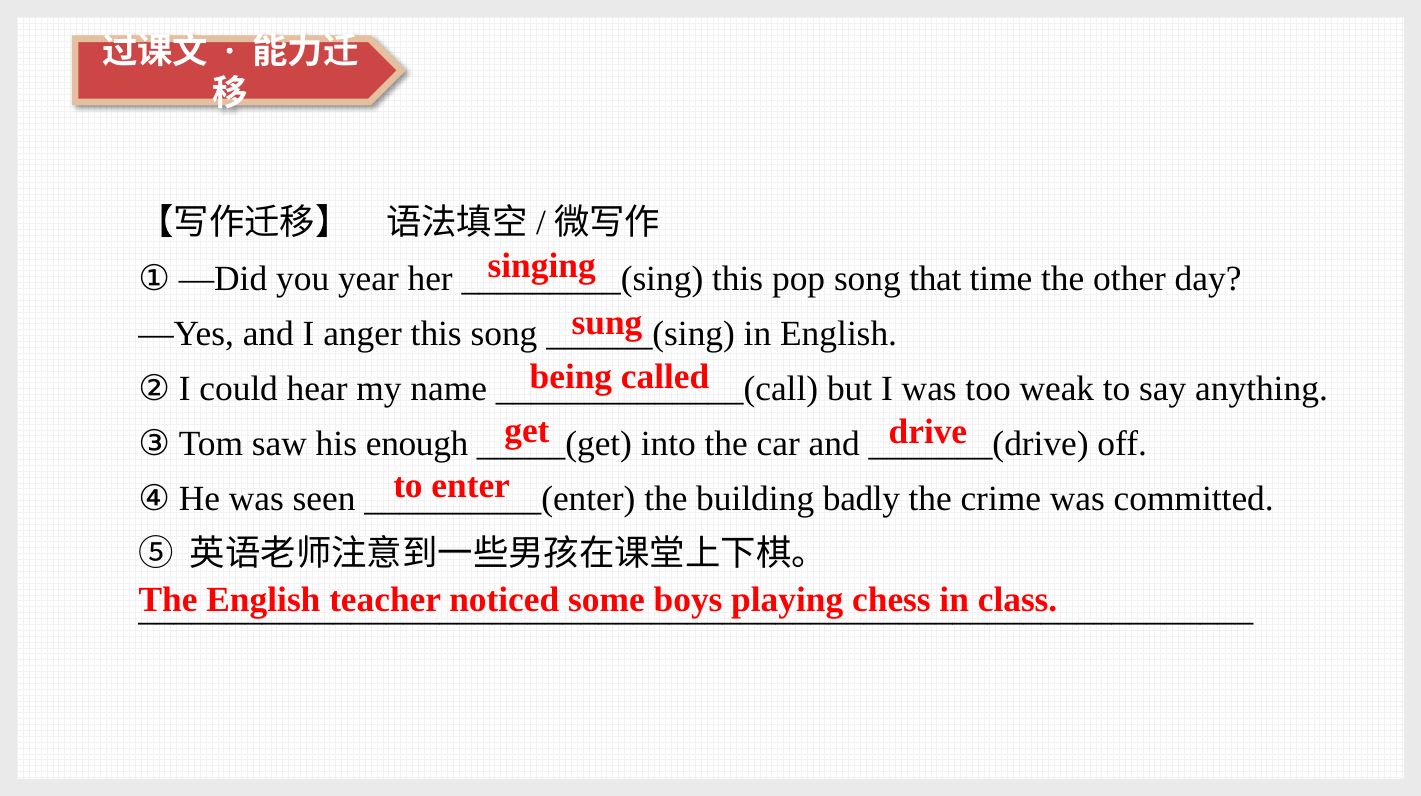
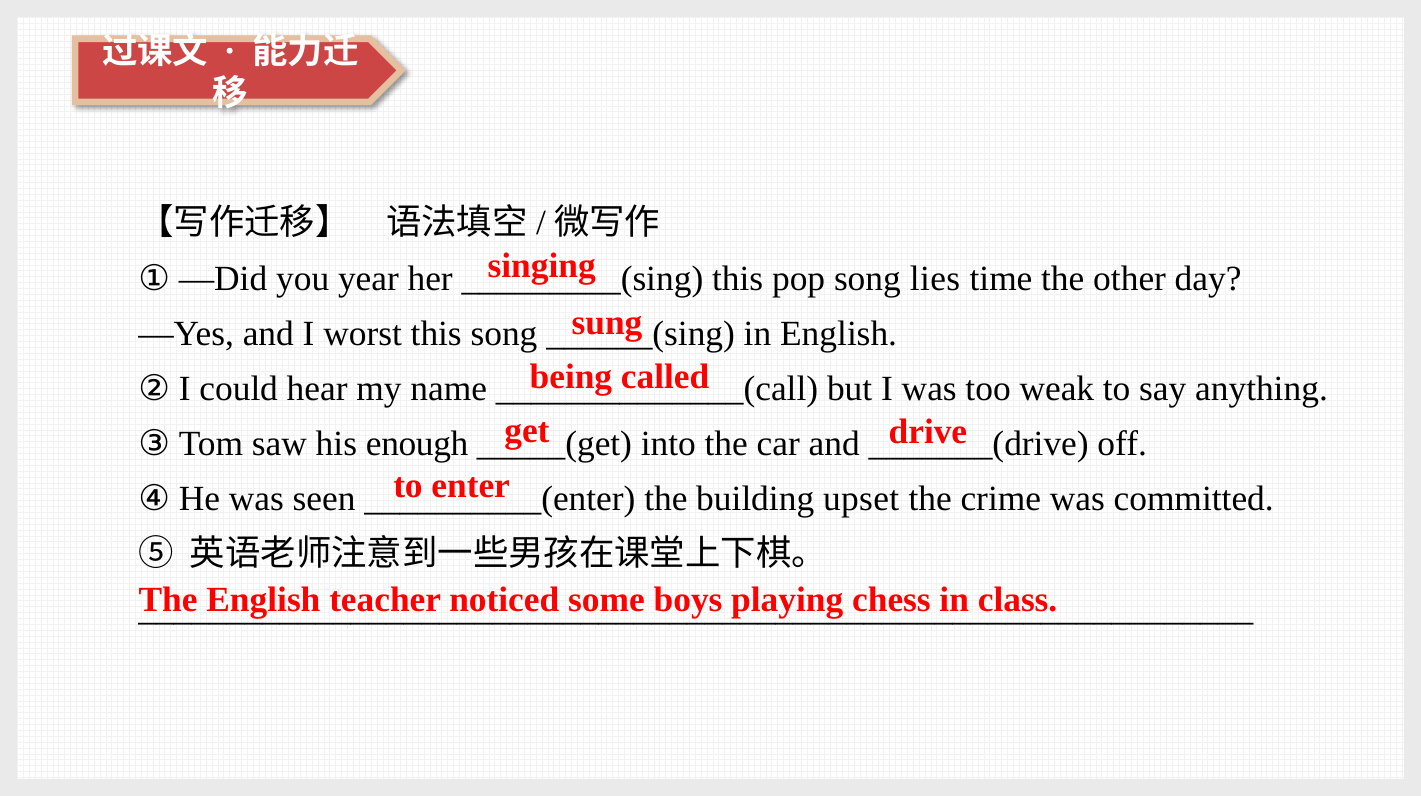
that: that -> lies (935, 278)
anger: anger -> worst (363, 334)
badly: badly -> upset (861, 499)
